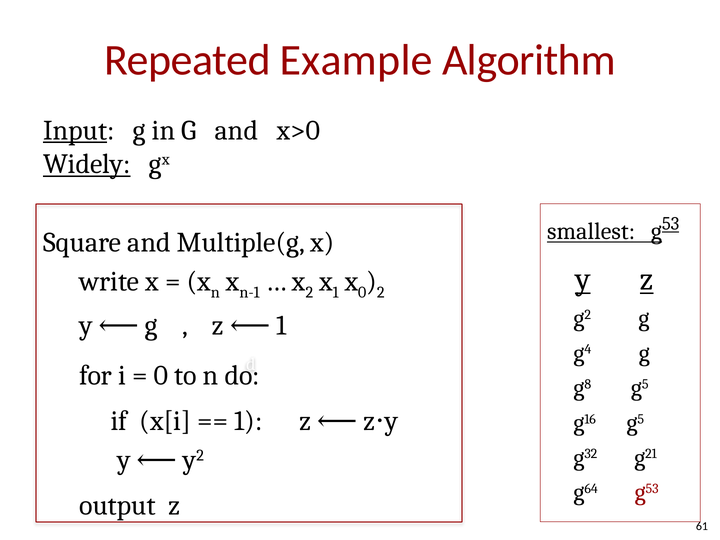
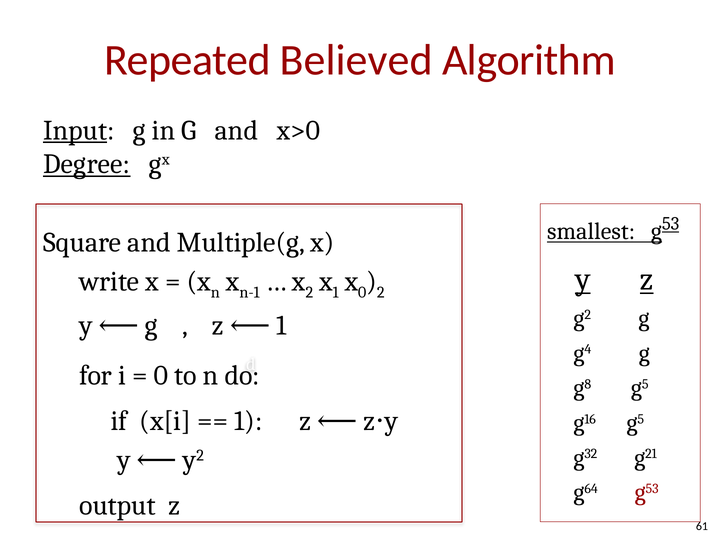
Example: Example -> Believed (356, 60)
Widely: Widely -> Degree (87, 164)
